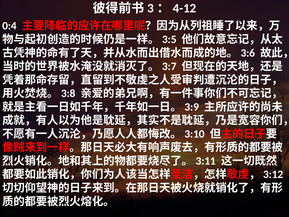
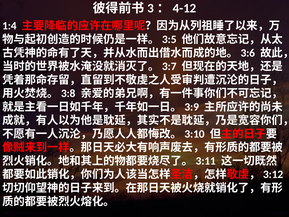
0:4: 0:4 -> 1:4 (9, 26)
